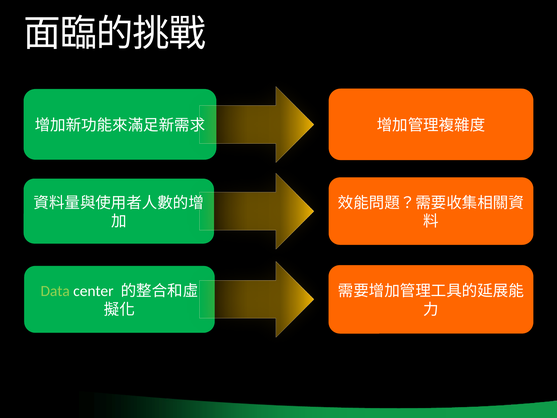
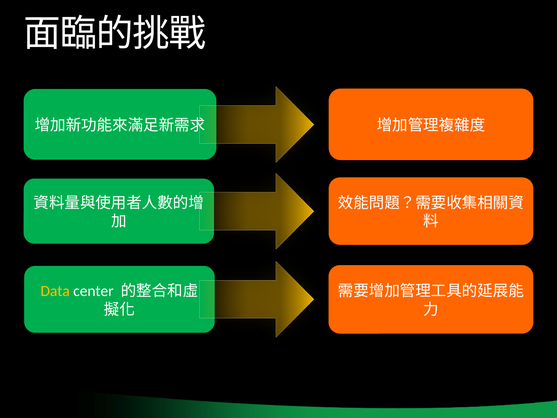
Data colour: light green -> yellow (55, 291)
